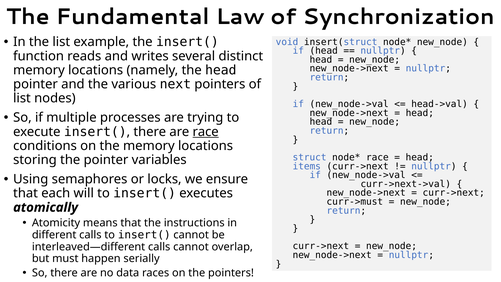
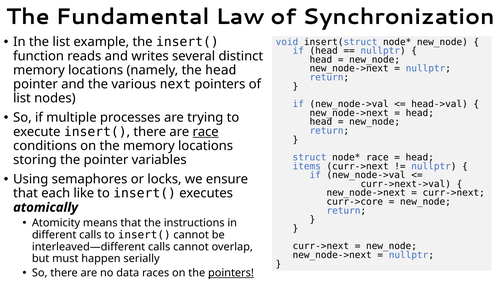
will: will -> like (84, 193)
curr->must: curr->must -> curr->core (355, 202)
pointers underline: none -> present (231, 273)
